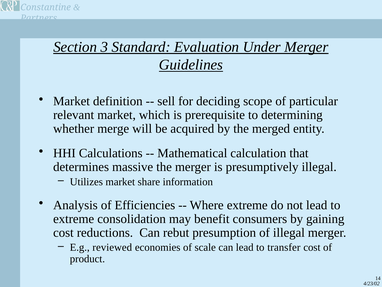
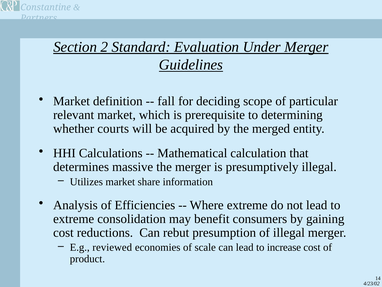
3: 3 -> 2 (104, 47)
sell: sell -> fall (166, 101)
merge: merge -> courts (113, 129)
transfer: transfer -> increase (284, 247)
